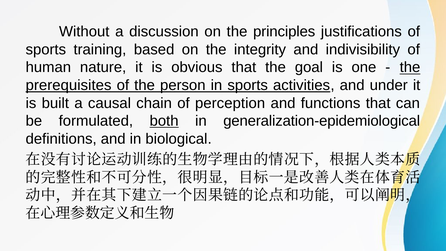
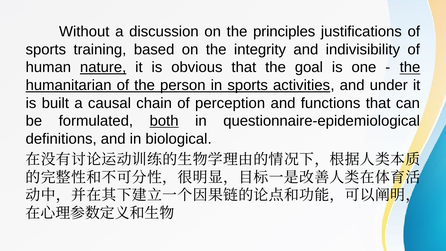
nature underline: none -> present (103, 67)
prerequisites: prerequisites -> humanitarian (69, 85)
generalization-epidemiological: generalization-epidemiological -> questionnaire-epidemiological (322, 121)
